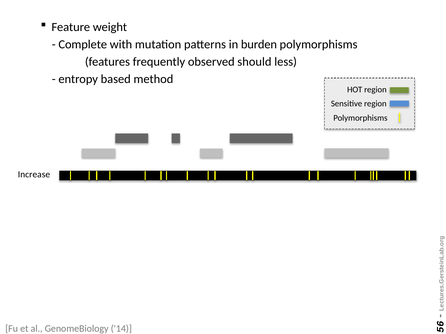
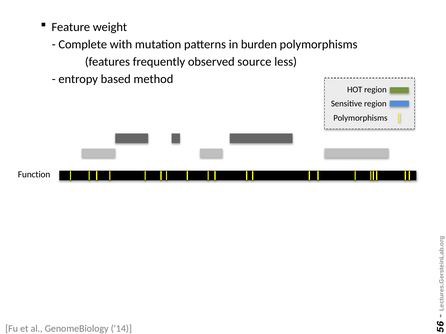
should: should -> source (254, 62)
Increase: Increase -> Function (34, 175)
